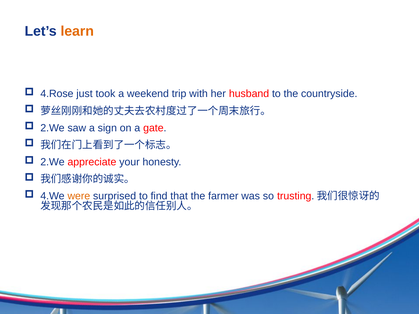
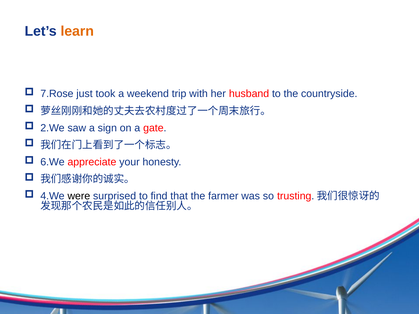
4.Rose: 4.Rose -> 7.Rose (57, 94)
2.We: 2.We -> 6.We (52, 162)
were colour: orange -> black (79, 196)
